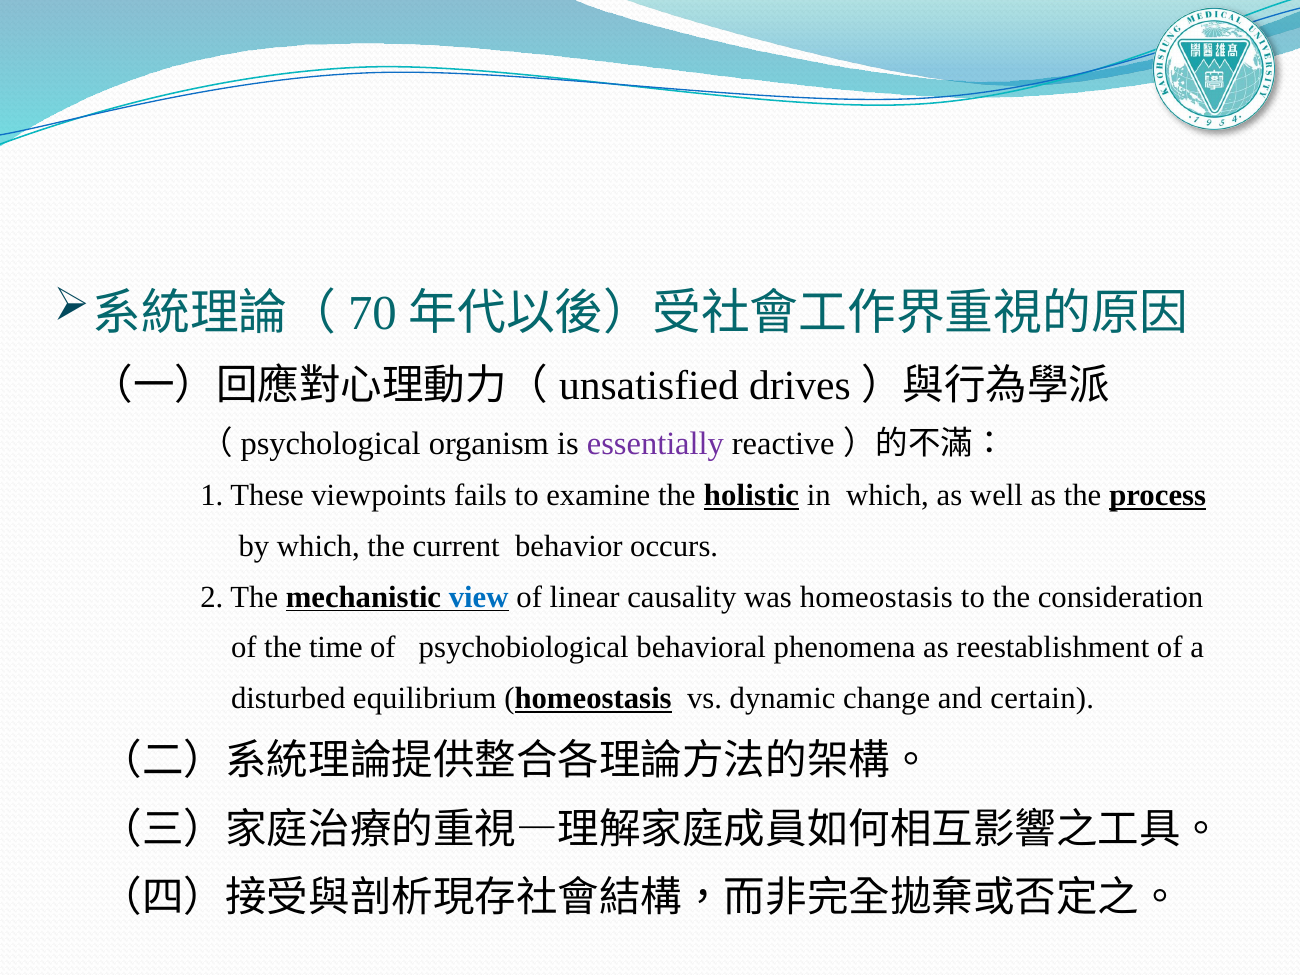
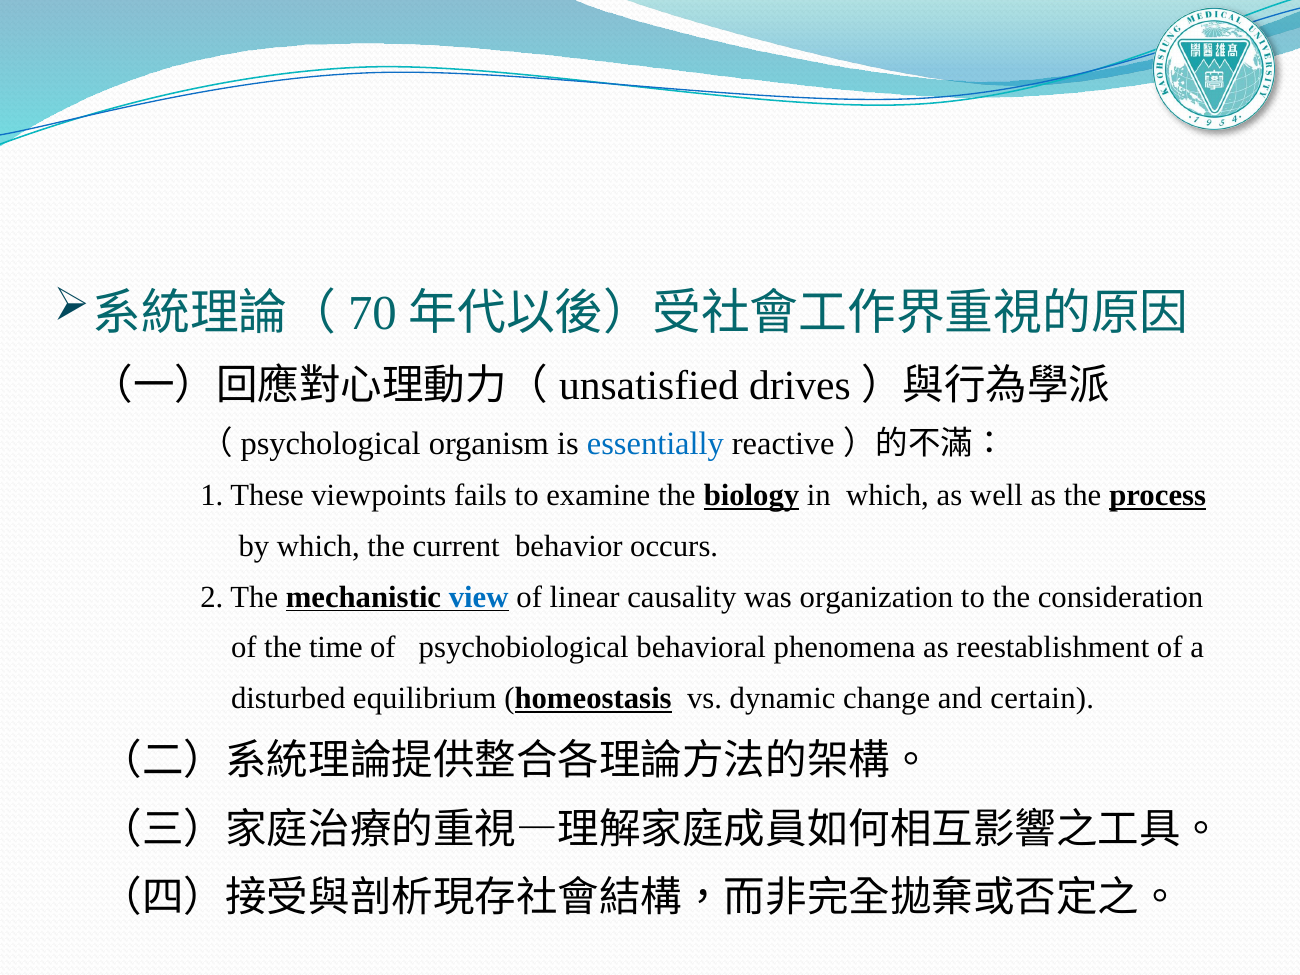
essentially colour: purple -> blue (655, 444)
holistic: holistic -> biology (752, 495)
was homeostasis: homeostasis -> organization (876, 597)
